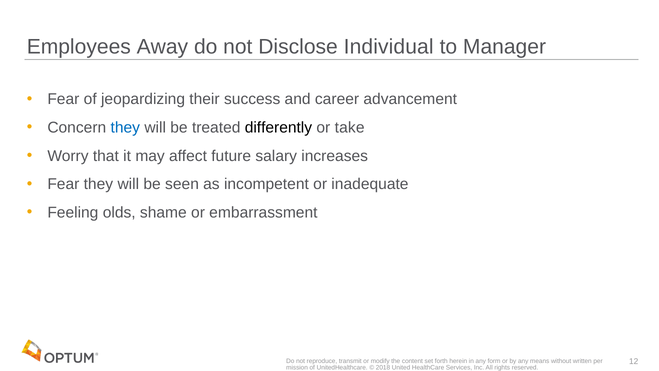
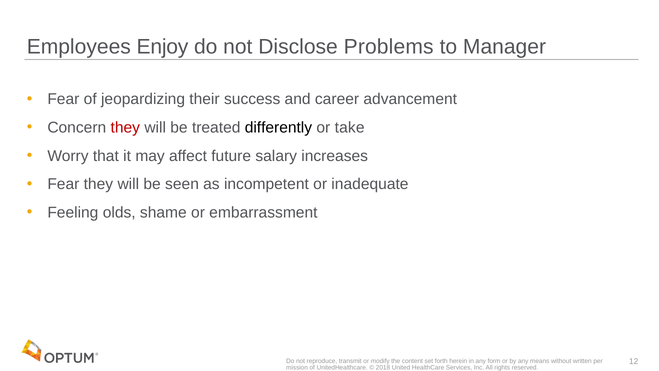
Away: Away -> Enjoy (163, 47)
Individual: Individual -> Problems (389, 47)
they colour: blue -> red (125, 127)
